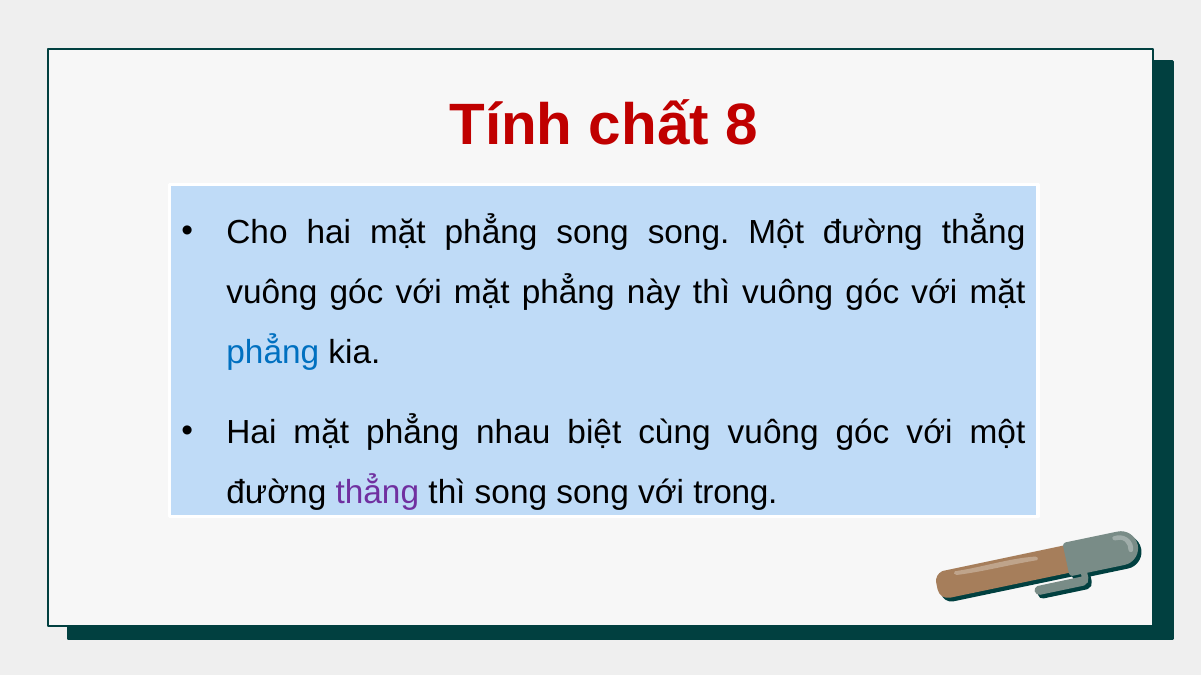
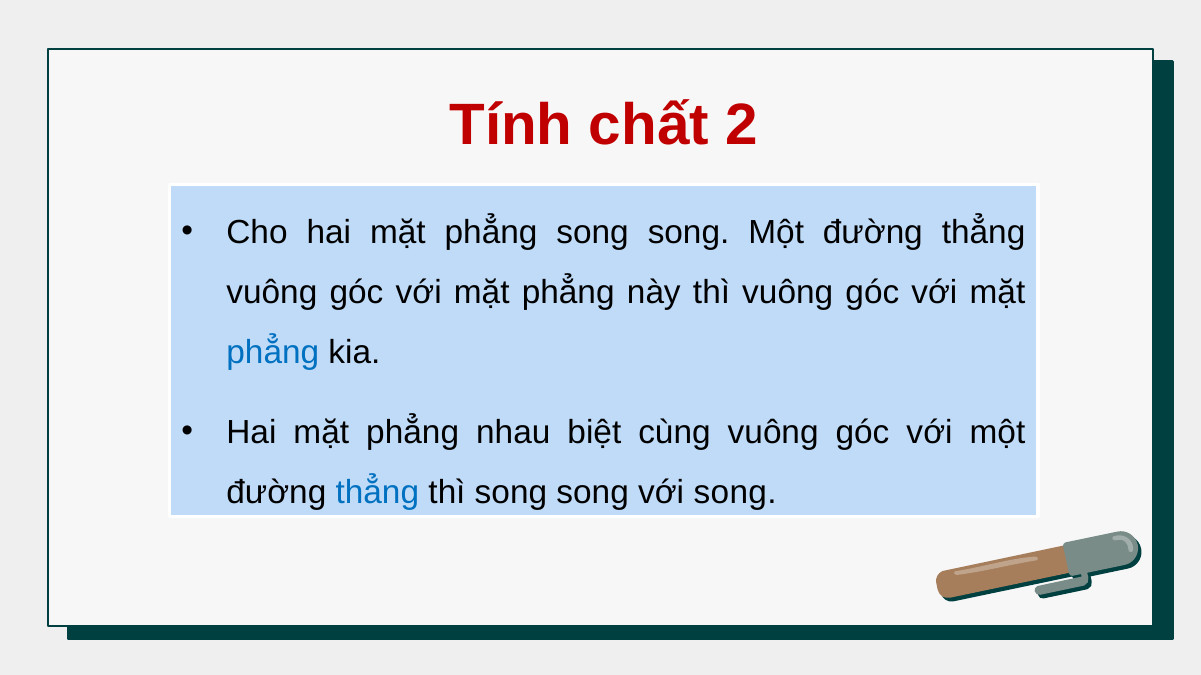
8: 8 -> 2 (741, 125)
thẳng colour: purple -> blue (377, 493)
với trong: trong -> song (735, 493)
